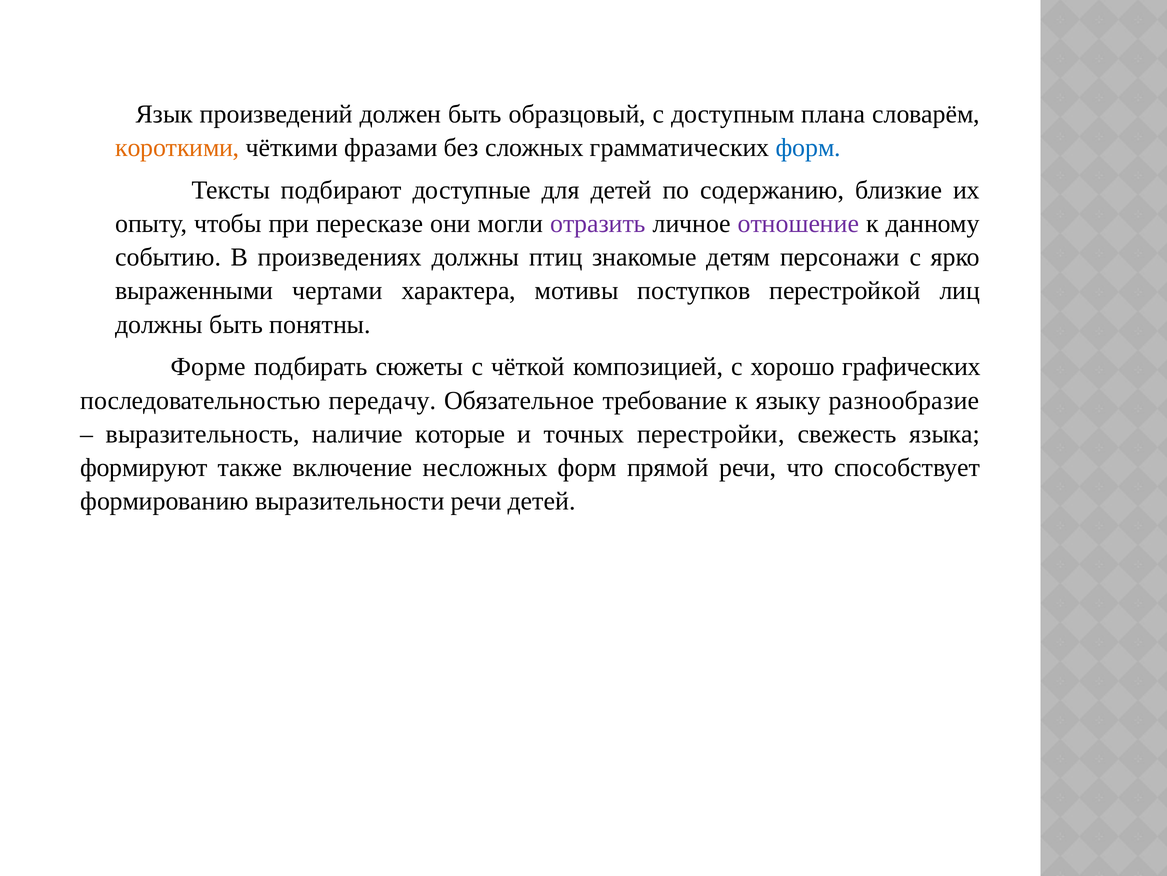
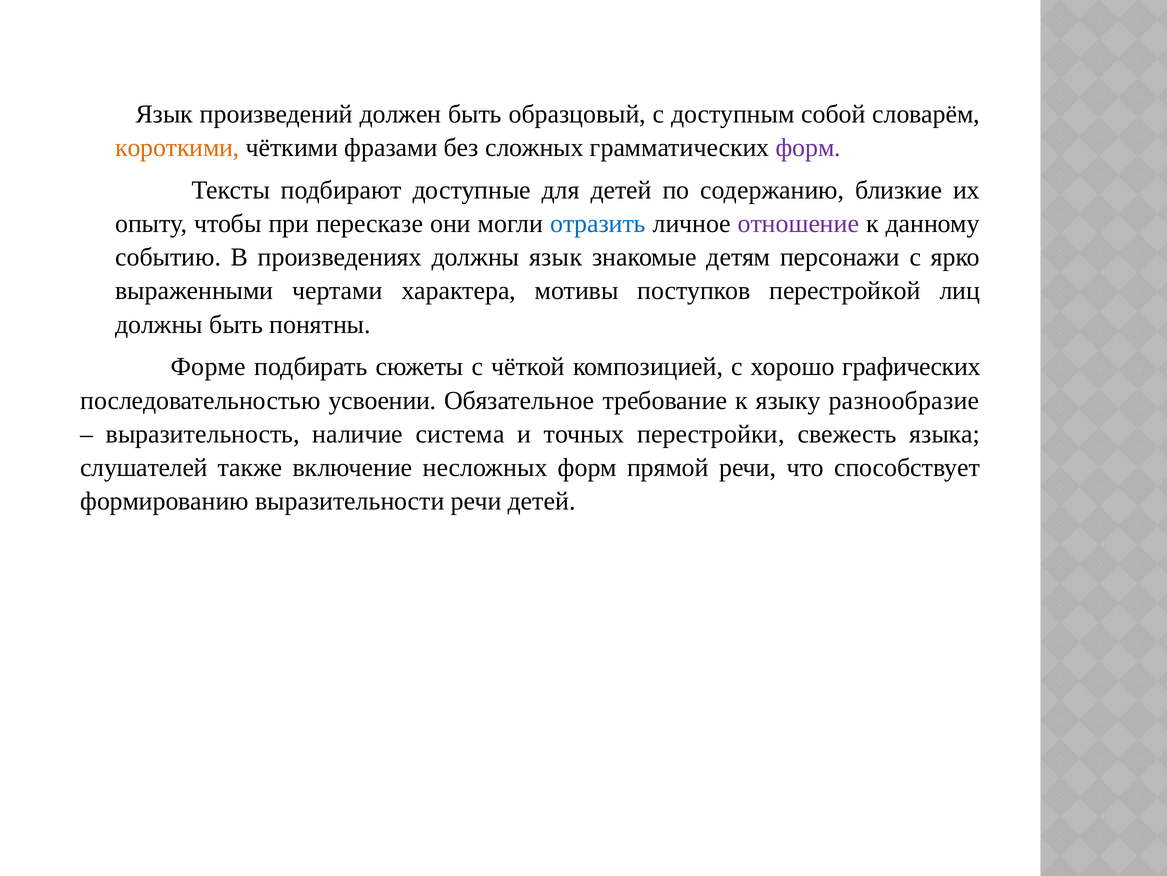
плана: плана -> собой (833, 114)
форм colour: blue -> purple (808, 148)
отразить colour: purple -> blue (598, 223)
должны птиц: птиц -> язык (556, 257)
передачу: передачу -> усвоении (383, 400)
которые: которые -> система (460, 434)
формируют: формируют -> слушателей (144, 467)
